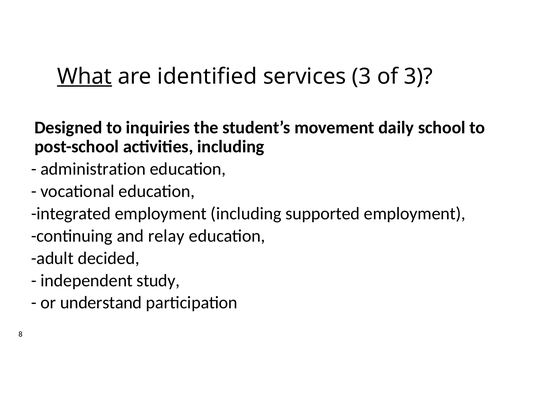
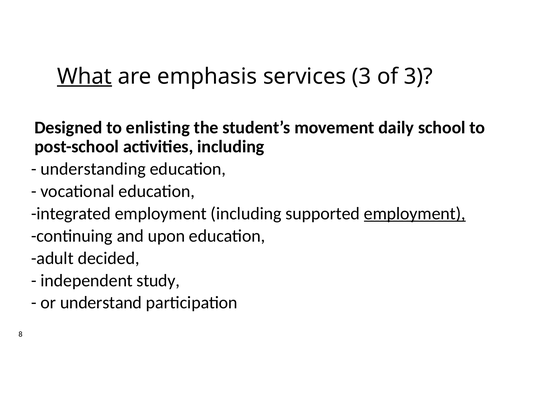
identified: identified -> emphasis (207, 77)
inquiries: inquiries -> enlisting (158, 127)
administration: administration -> understanding (93, 169)
employment underline: none -> present (415, 213)
relay: relay -> upon (166, 236)
